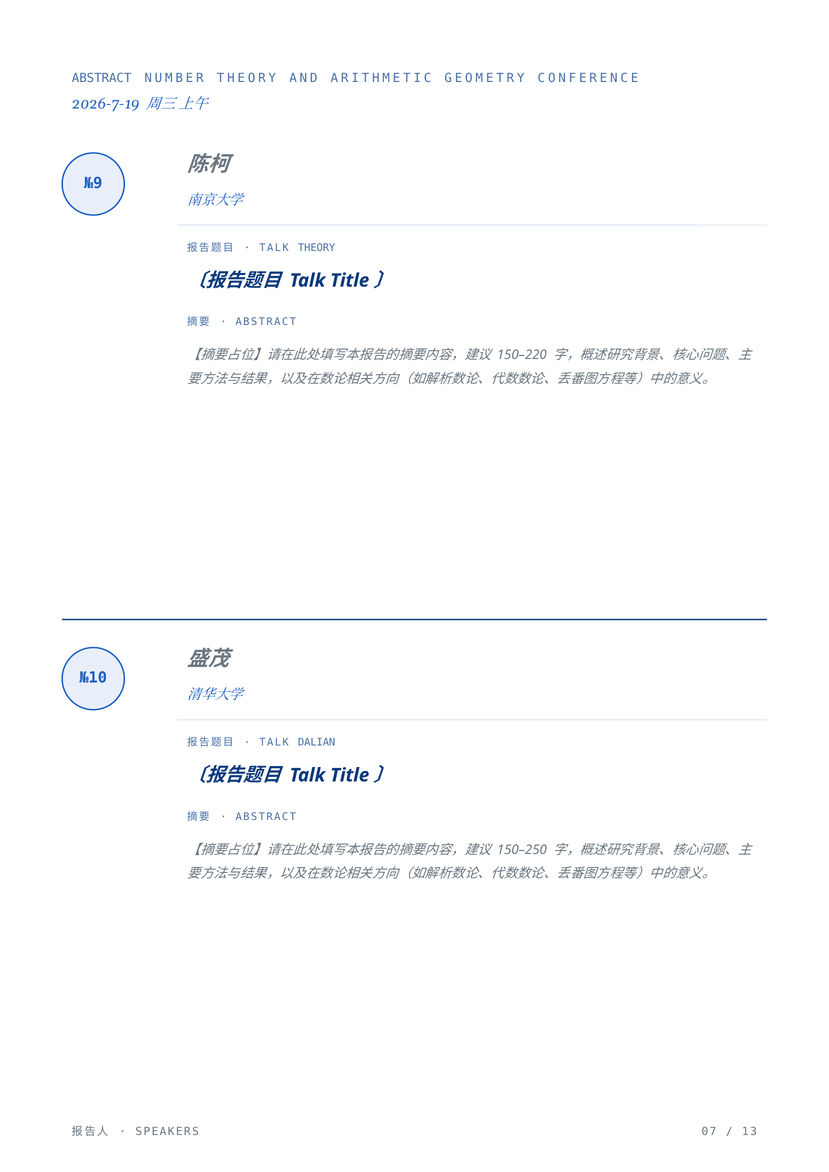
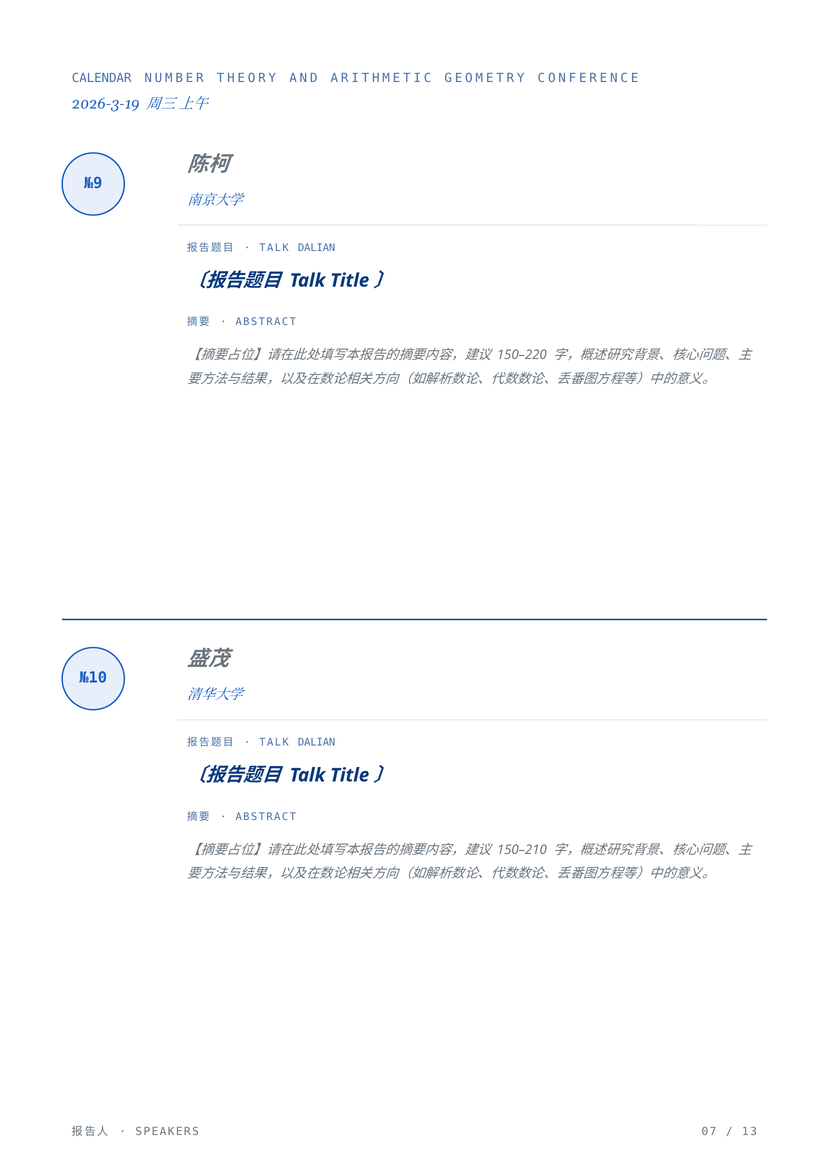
ABSTRACT: ABSTRACT -> CALENDAR (102, 78)
2026-7-19: 2026-7-19 -> 2026-3-19 (106, 104)
THEORY: THEORY -> DALIAN (317, 248)
150–250: 150–250 -> 150–210 (522, 850)
